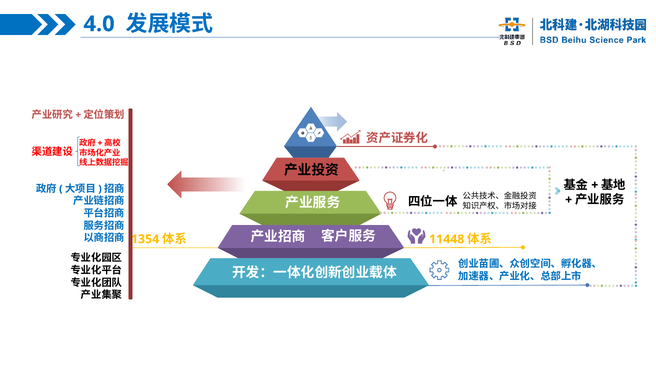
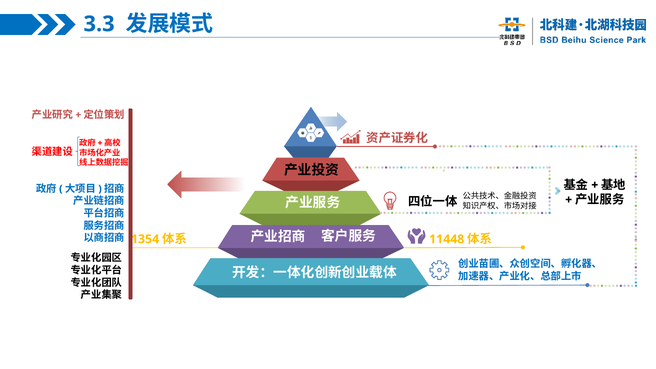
4.0: 4.0 -> 3.3 (99, 24)
